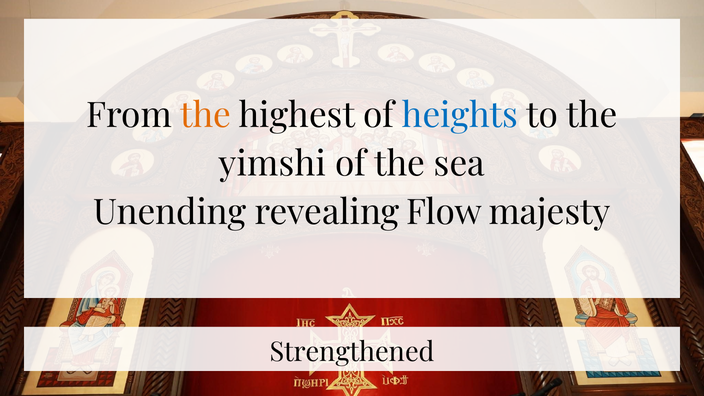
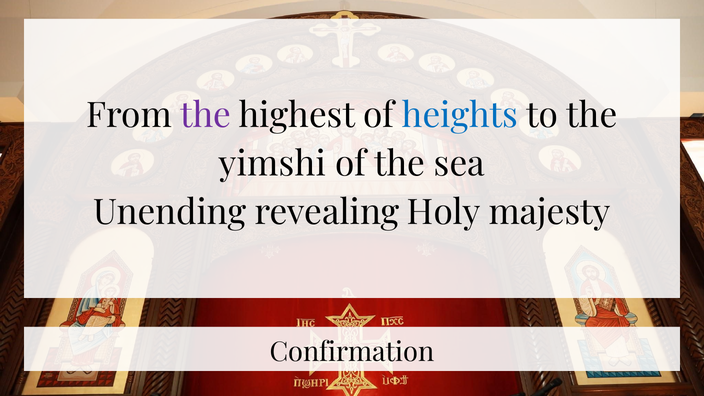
the colour: orange -> purple (206, 115)
Flow: Flow -> Holy (444, 213)
Strengthened: Strengthened -> Confirmation (352, 352)
